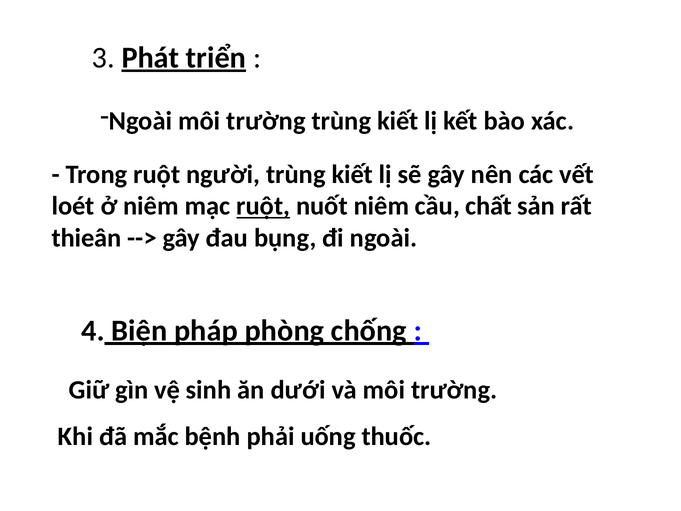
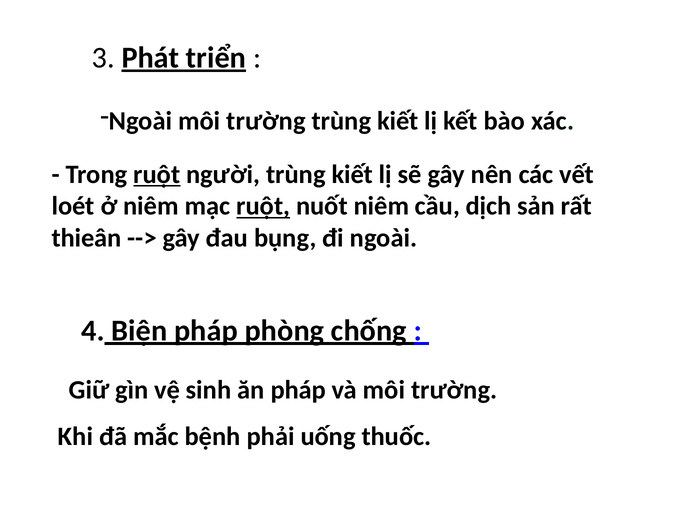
ruột underline: none -> present (157, 174)
chất: chất -> dịch (489, 206)
ăn dưới: dưới -> pháp (298, 390)
